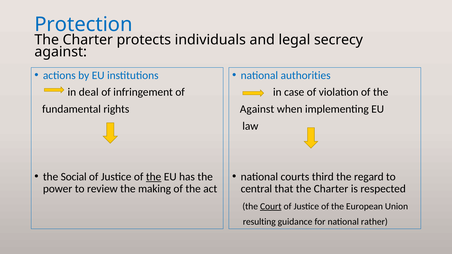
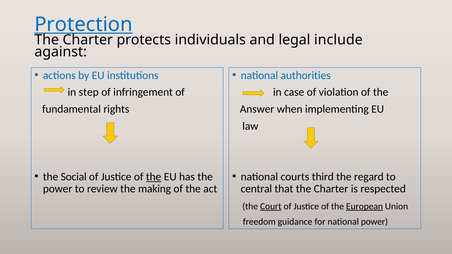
Protection underline: none -> present (84, 24)
secrecy: secrecy -> include (338, 40)
deal: deal -> step (89, 92)
Against: Against -> Answer (257, 109)
European underline: none -> present (364, 207)
resulting: resulting -> freedom (259, 222)
national rather: rather -> power (374, 222)
